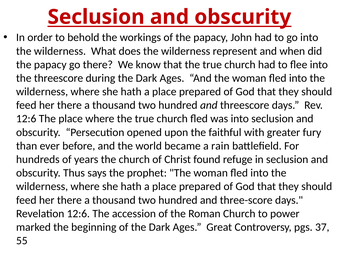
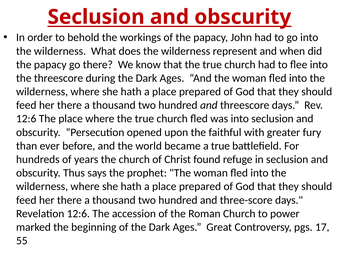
a rain: rain -> true (220, 146)
37: 37 -> 17 (322, 227)
